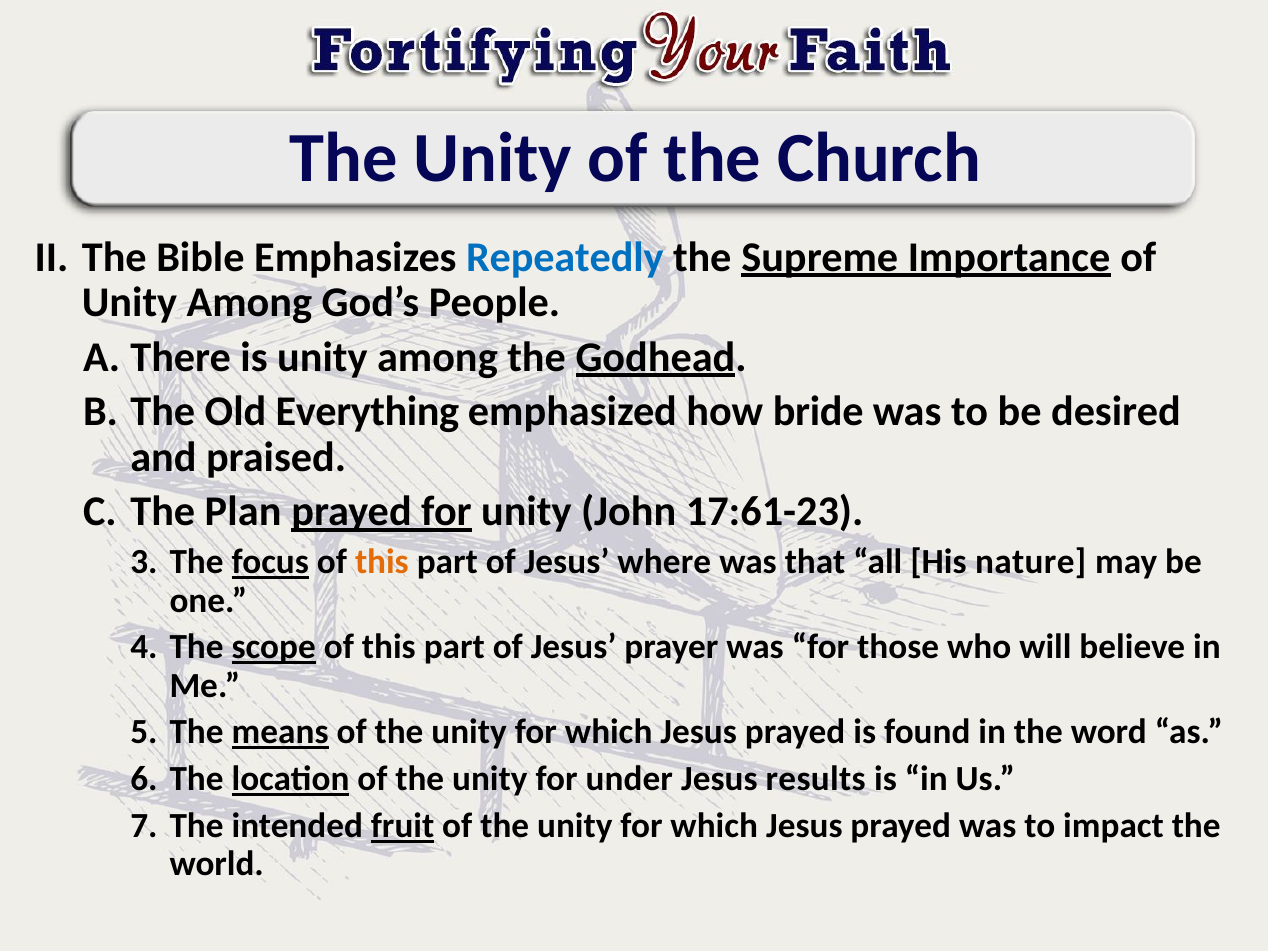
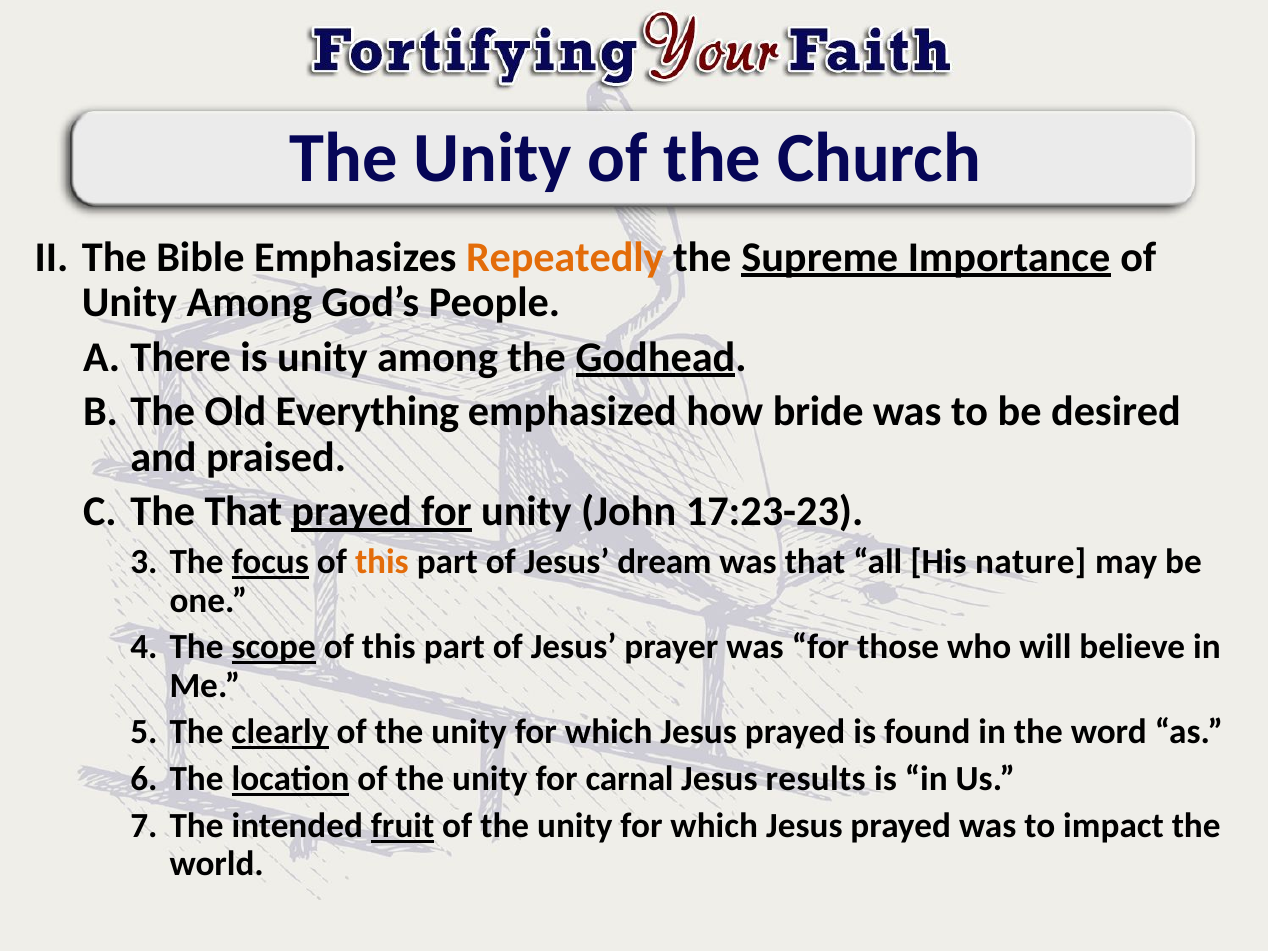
Repeatedly colour: blue -> orange (565, 257)
The Plan: Plan -> That (243, 512)
17:61-23: 17:61-23 -> 17:23-23 (775, 512)
where: where -> dream (664, 562)
means: means -> clearly (280, 732)
under: under -> carnal (630, 779)
